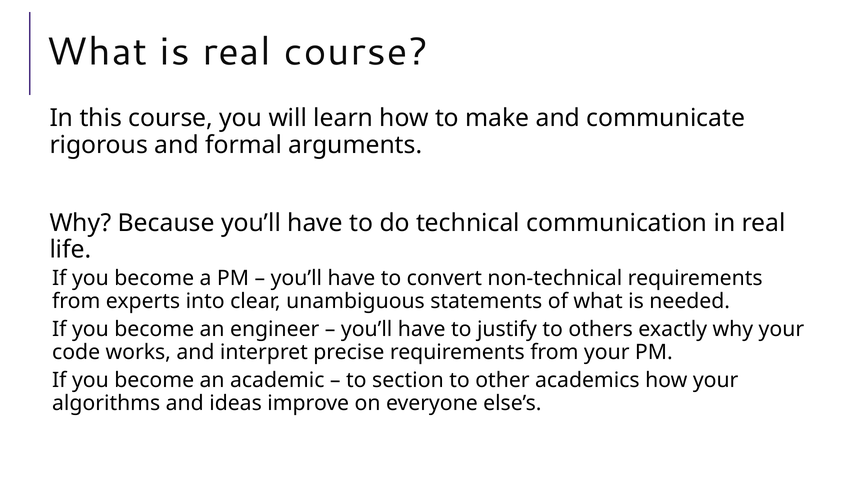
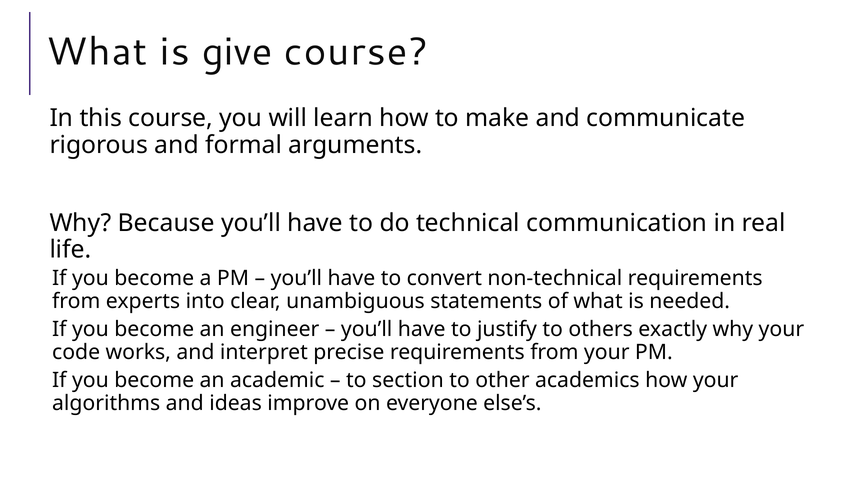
is real: real -> give (237, 52)
